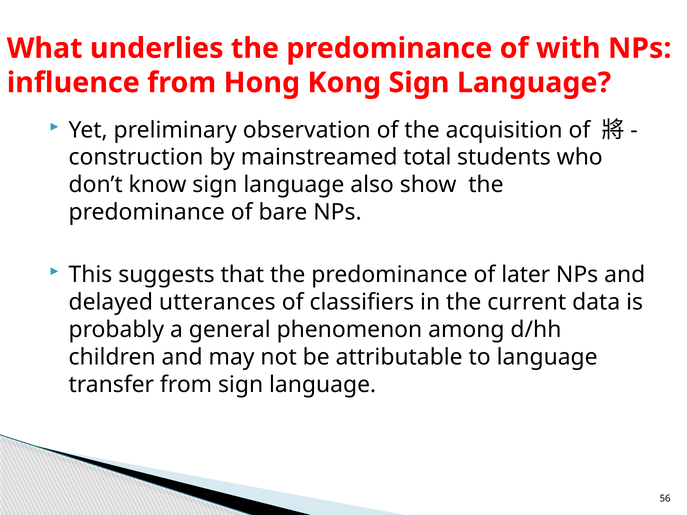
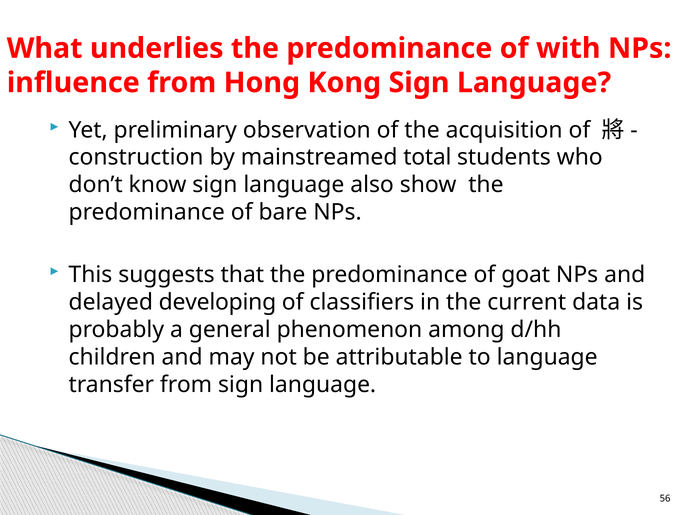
later: later -> goat (526, 275)
utterances: utterances -> developing (217, 303)
